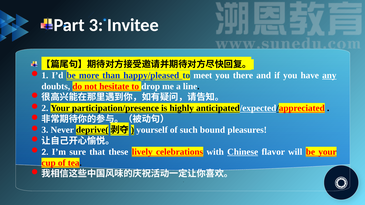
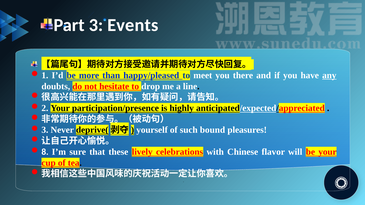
Invitee: Invitee -> Events (133, 25)
2: 2 -> 8 (45, 152)
Chinese underline: present -> none (243, 152)
